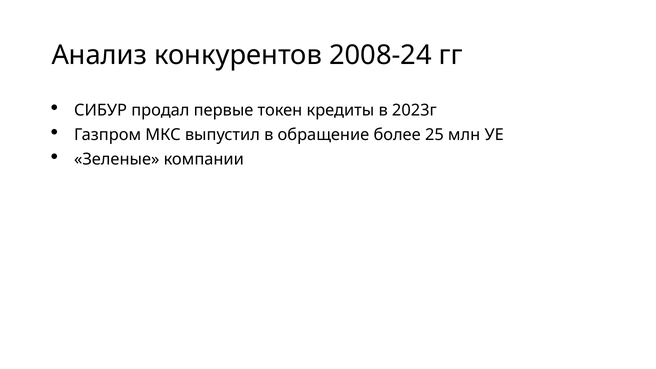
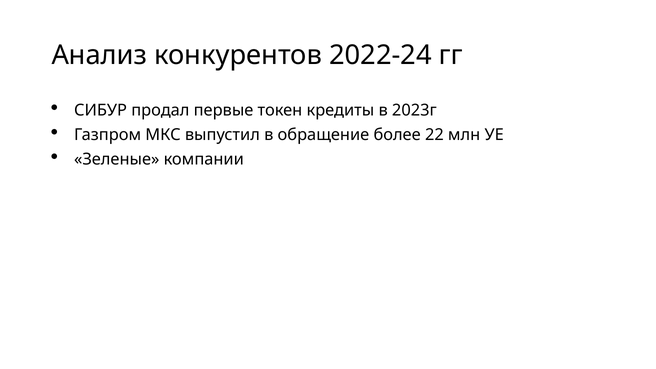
2008-24: 2008-24 -> 2022-24 (380, 55)
25: 25 -> 22 (434, 135)
